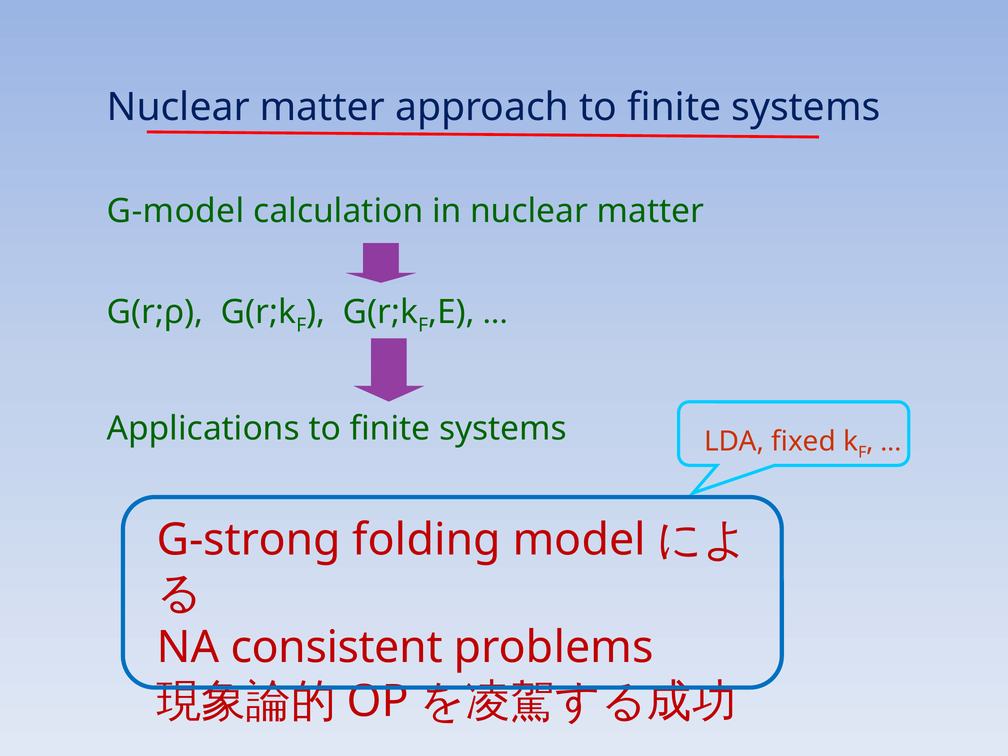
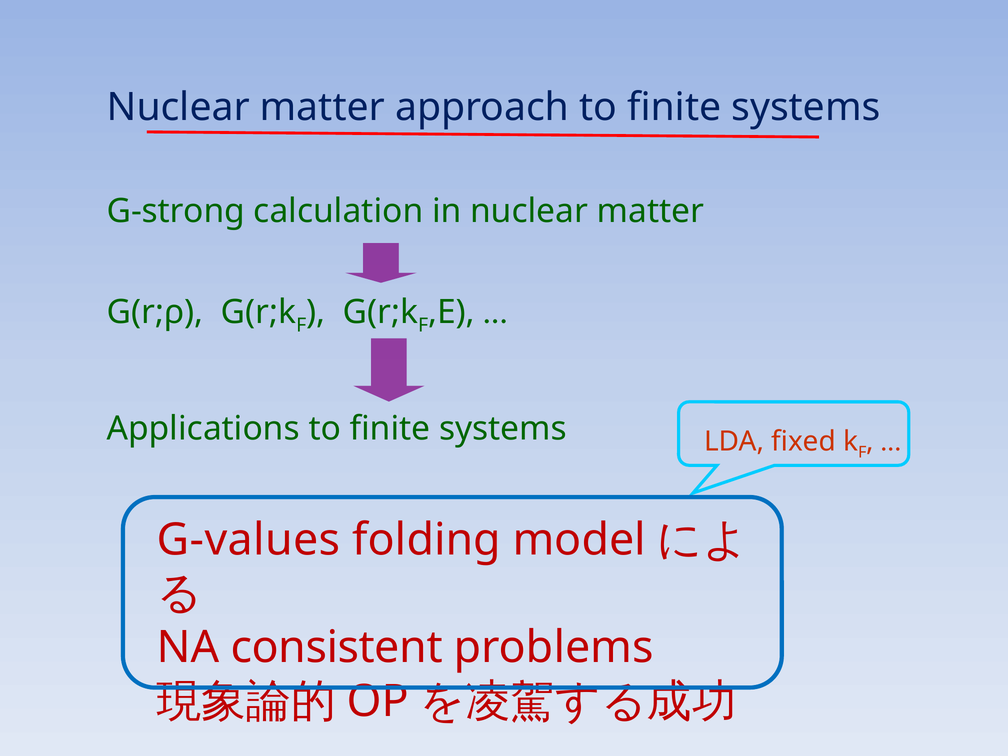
G-model: G-model -> G-strong (176, 211)
G-strong: G-strong -> G-values (249, 540)
